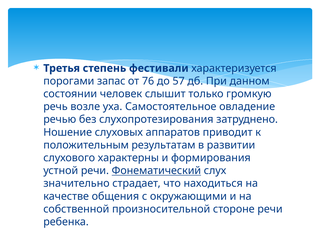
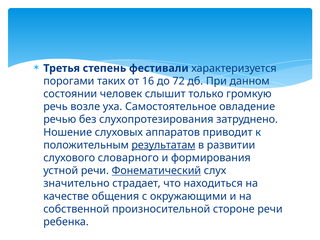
запас: запас -> таких (111, 81)
76: 76 -> 16 (148, 81)
57: 57 -> 72 (179, 81)
результатам underline: none -> present (163, 145)
характерны: характерны -> словарного (128, 158)
